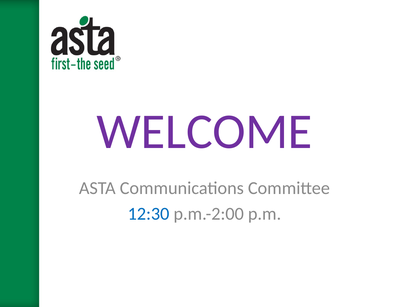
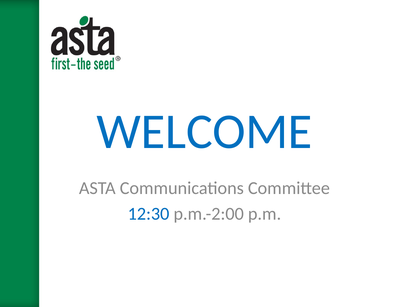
WELCOME colour: purple -> blue (205, 132)
